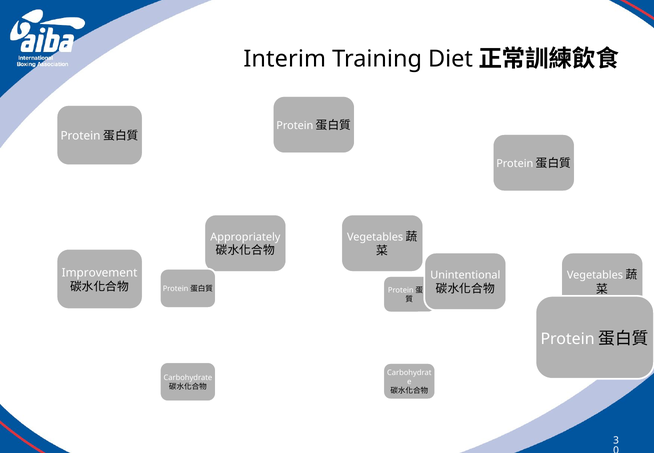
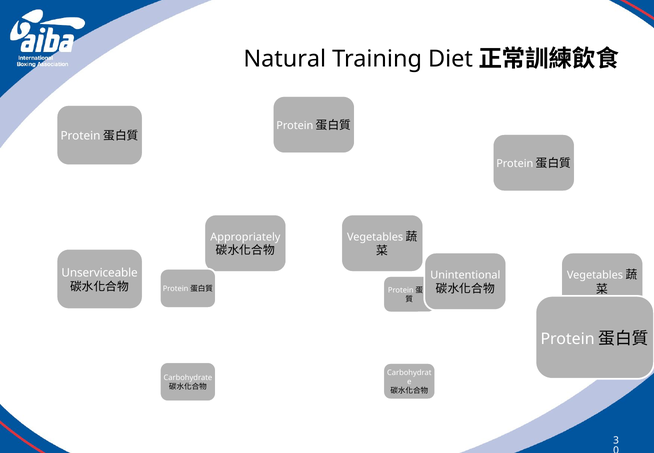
Interim: Interim -> Natural (285, 59)
Improvement: Improvement -> Unserviceable (100, 273)
